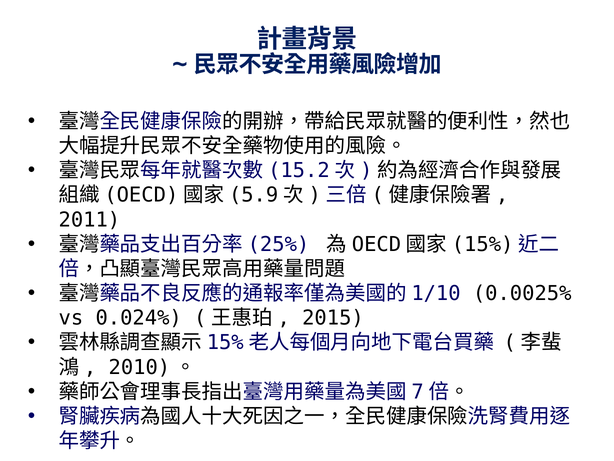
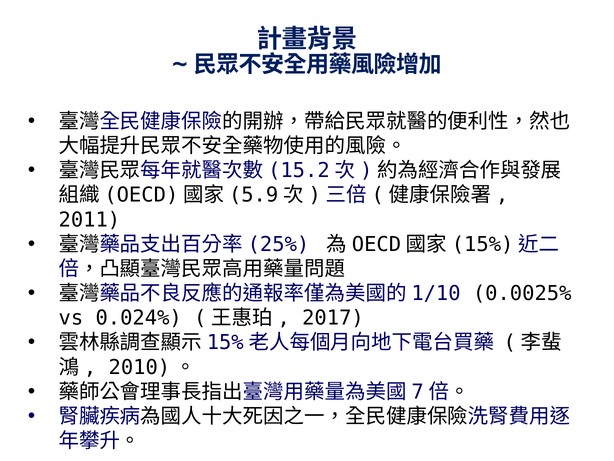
2015: 2015 -> 2017 (333, 318)
